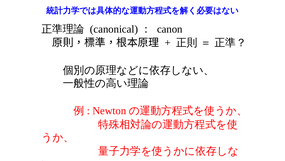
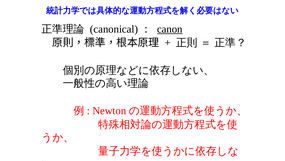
canon underline: none -> present (170, 29)
